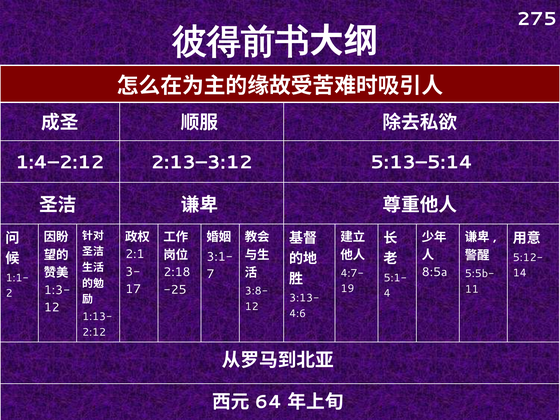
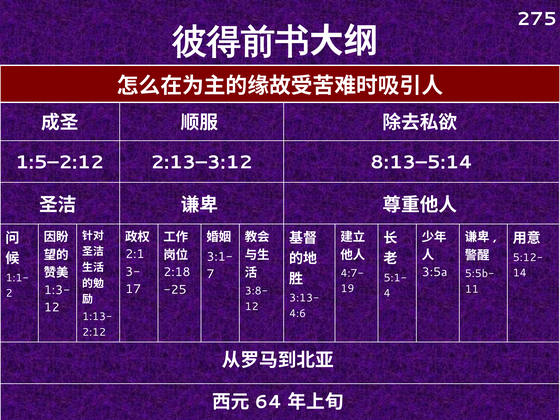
1:4–2:12: 1:4–2:12 -> 1:5–2:12 (60, 162)
5:13–5:14: 5:13–5:14 -> 8:13–5:14 (422, 162)
8:5a: 8:5a -> 3:5a (435, 272)
